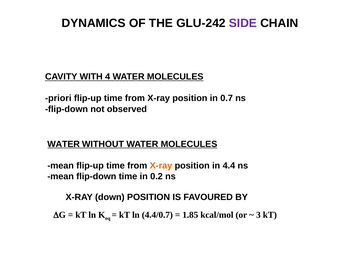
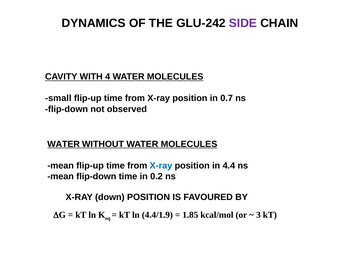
priori: priori -> small (58, 98)
X-ray colour: orange -> blue (161, 166)
4.4/0.7: 4.4/0.7 -> 4.4/1.9 (157, 215)
